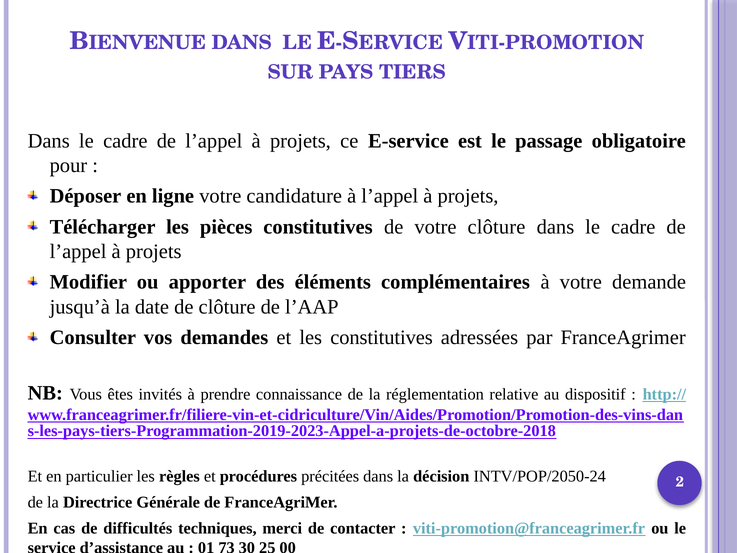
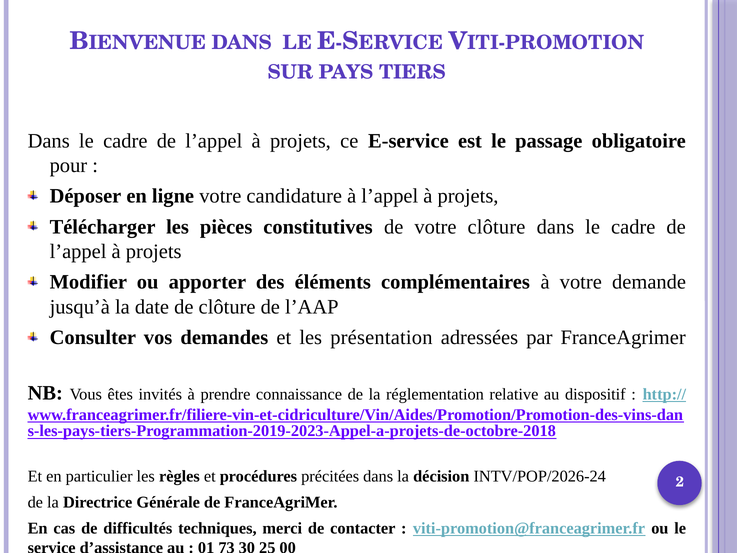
les constitutives: constitutives -> présentation (381, 337)
INTV/POP/2050-24: INTV/POP/2050-24 -> INTV/POP/2026-24 (540, 476)
